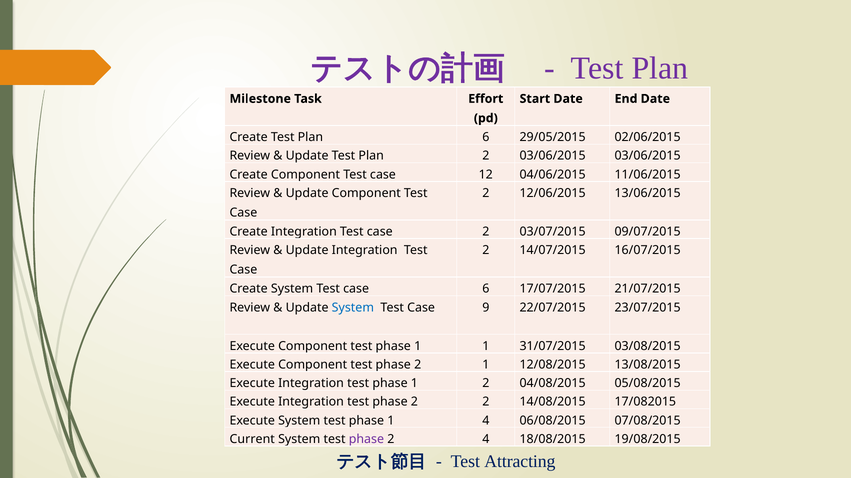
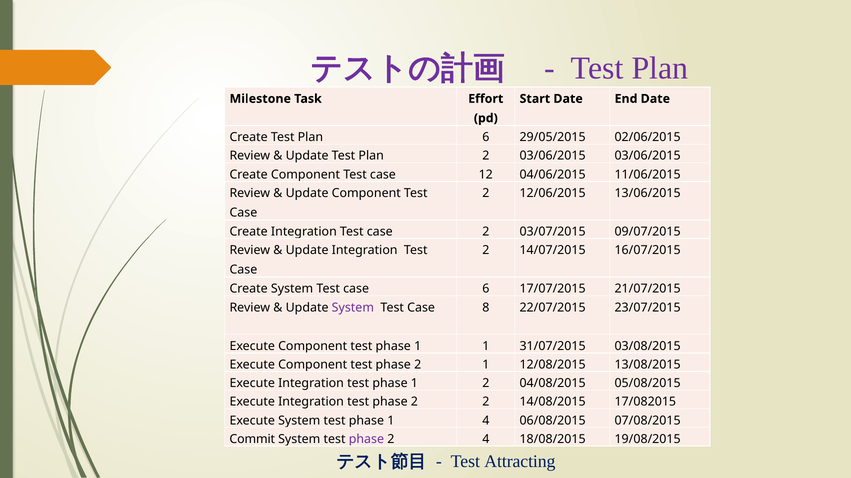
System colour: blue -> purple (353, 308)
9: 9 -> 8 (486, 308)
Current: Current -> Commit (252, 440)
